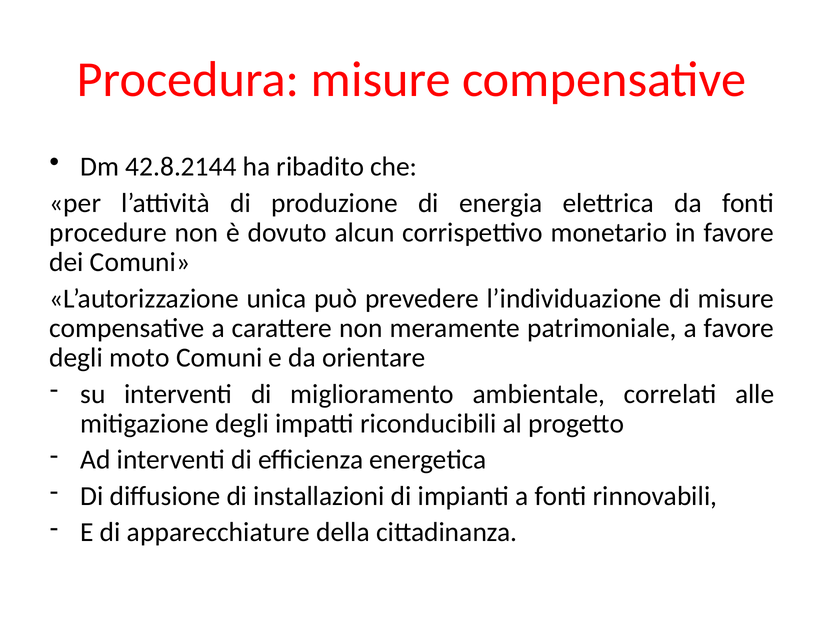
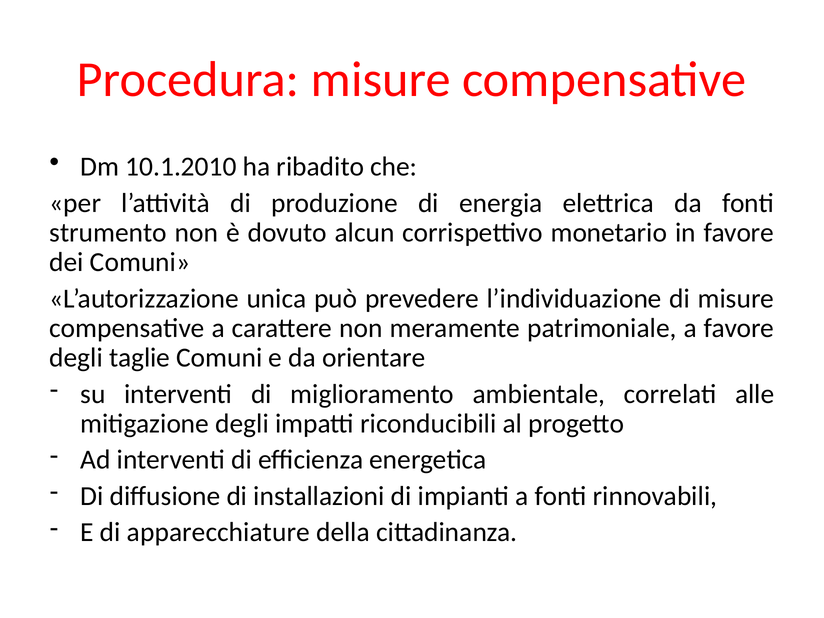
42.8.2144: 42.8.2144 -> 10.1.2010 (181, 167)
procedure: procedure -> strumento (108, 233)
moto: moto -> taglie (140, 358)
